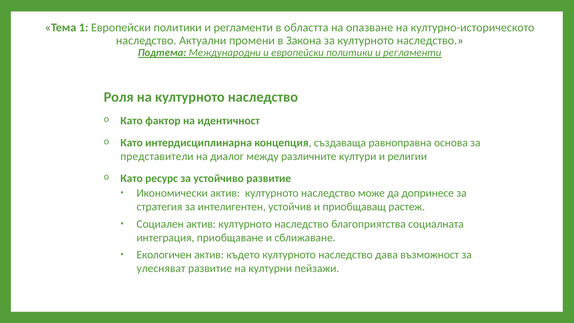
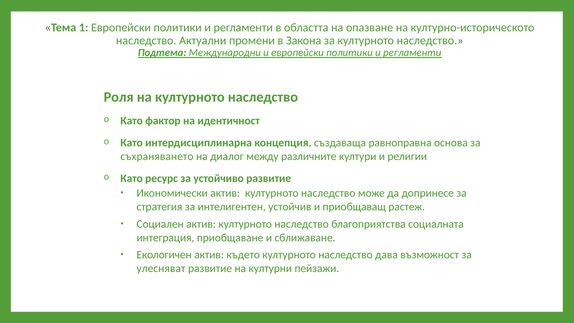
представители: представители -> съхраняването (157, 156)
